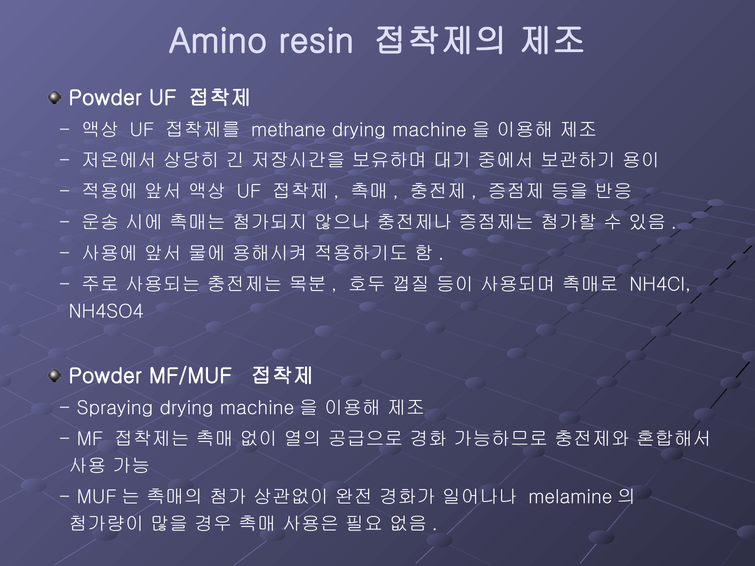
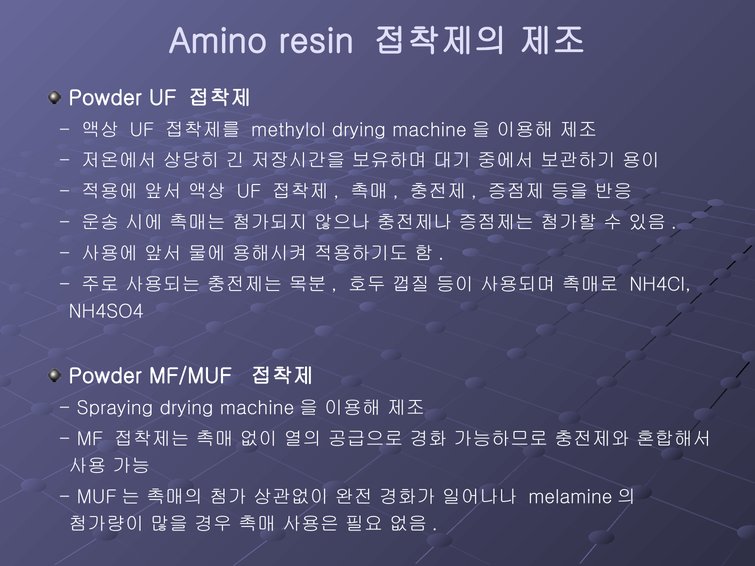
methane: methane -> methylol (288, 130)
